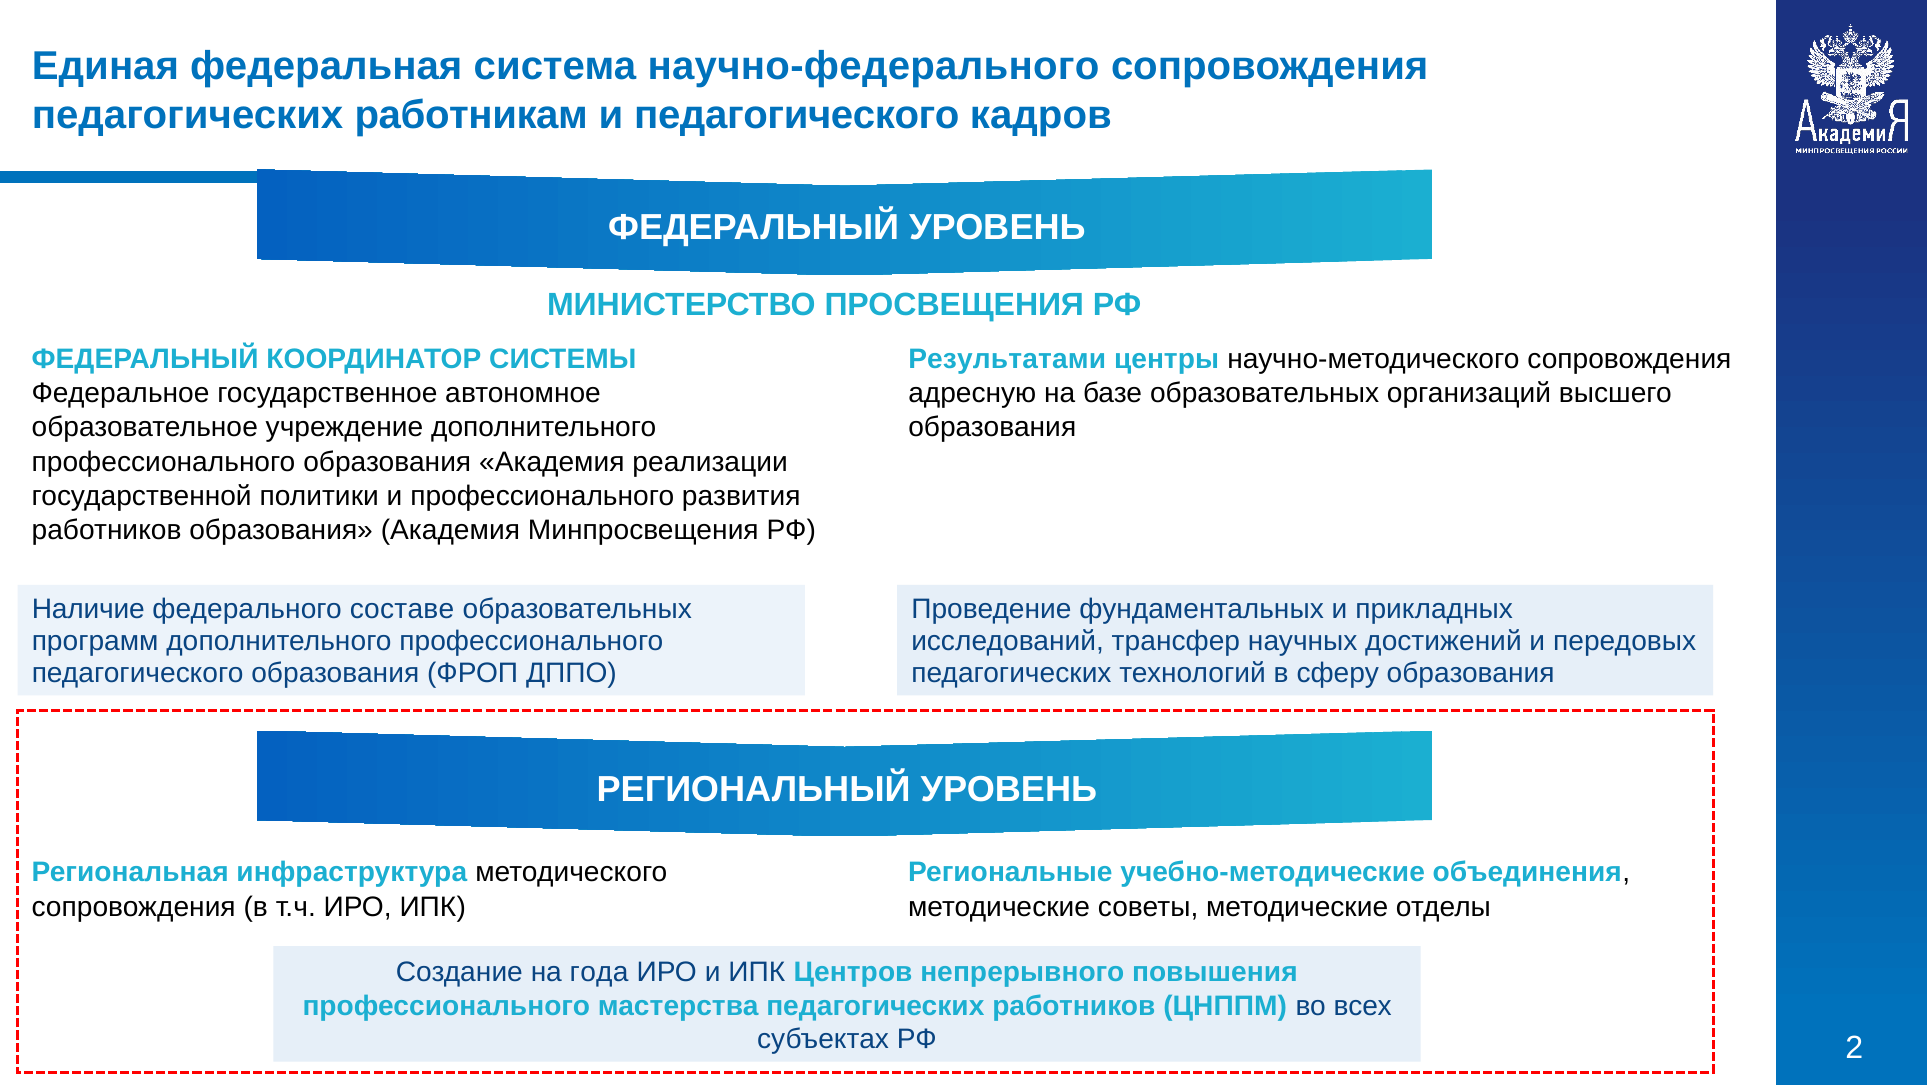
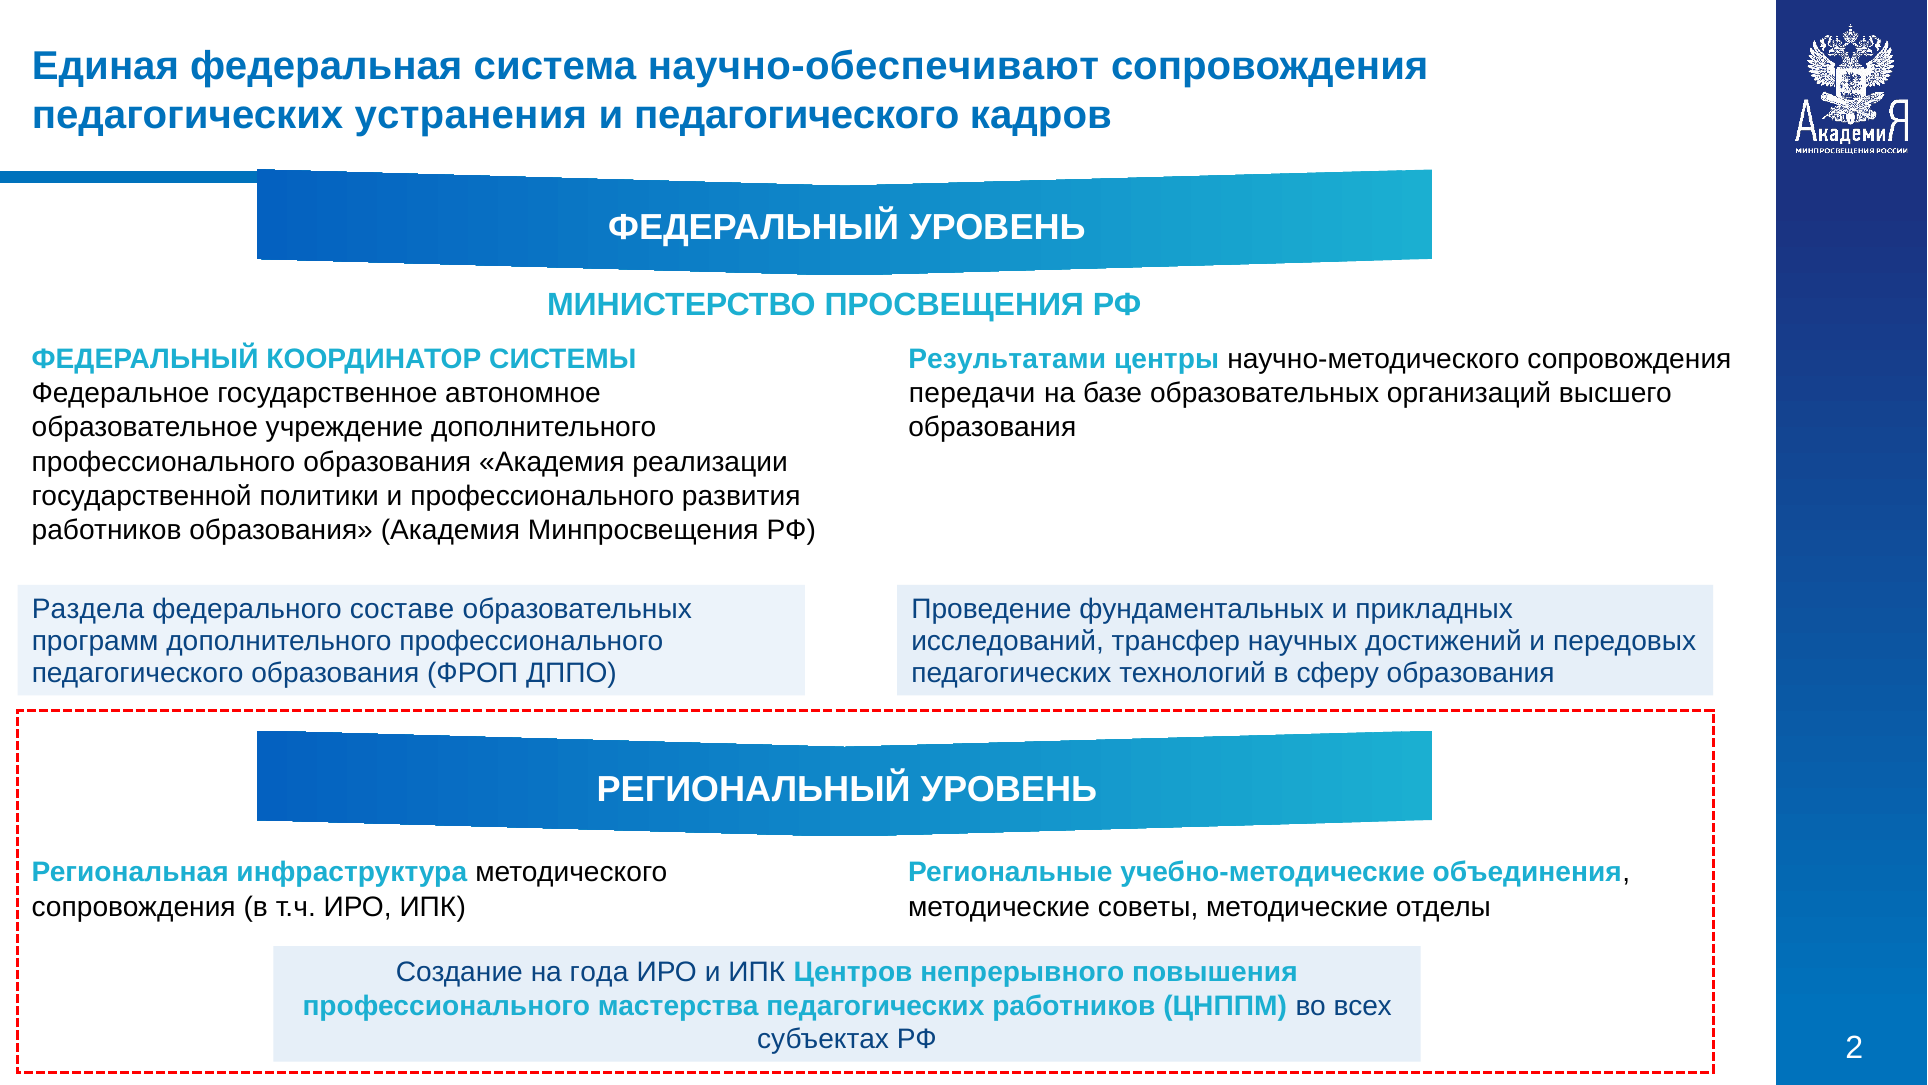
научно-федерального: научно-федерального -> научно-обеспечивают (873, 67)
работникам: работникам -> устранения (471, 115)
адресную: адресную -> передачи (972, 393)
Наличие: Наличие -> Раздела (88, 609)
